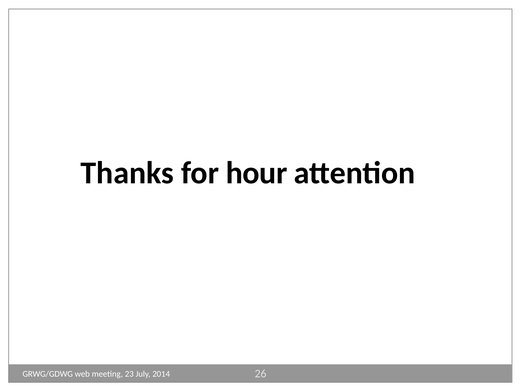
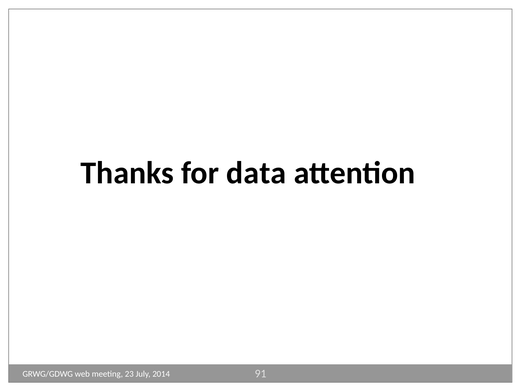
hour: hour -> data (256, 173)
26: 26 -> 91 (261, 374)
